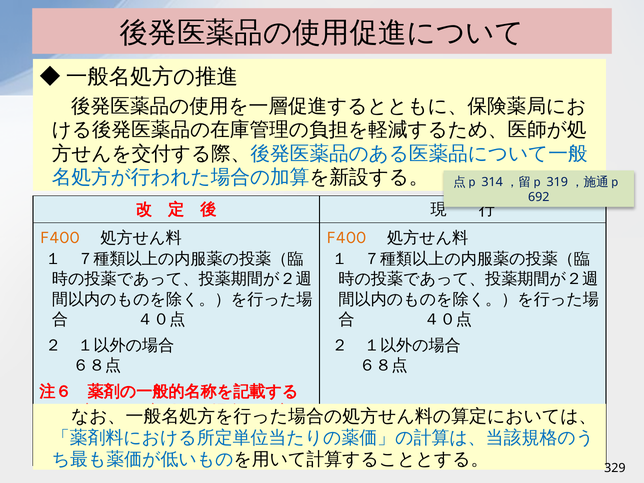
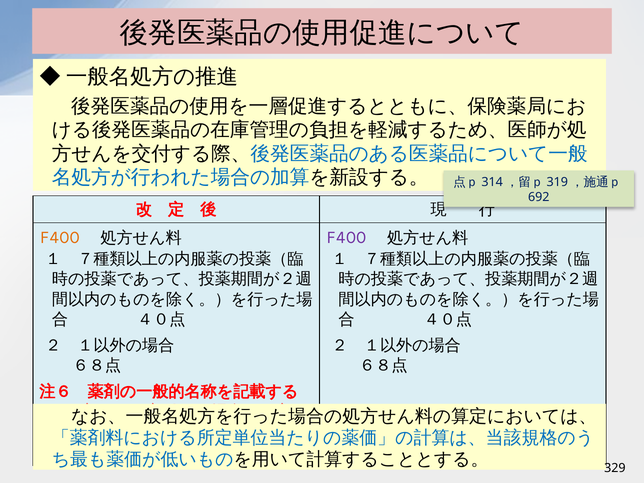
F400 colour: orange -> purple (346, 238)
